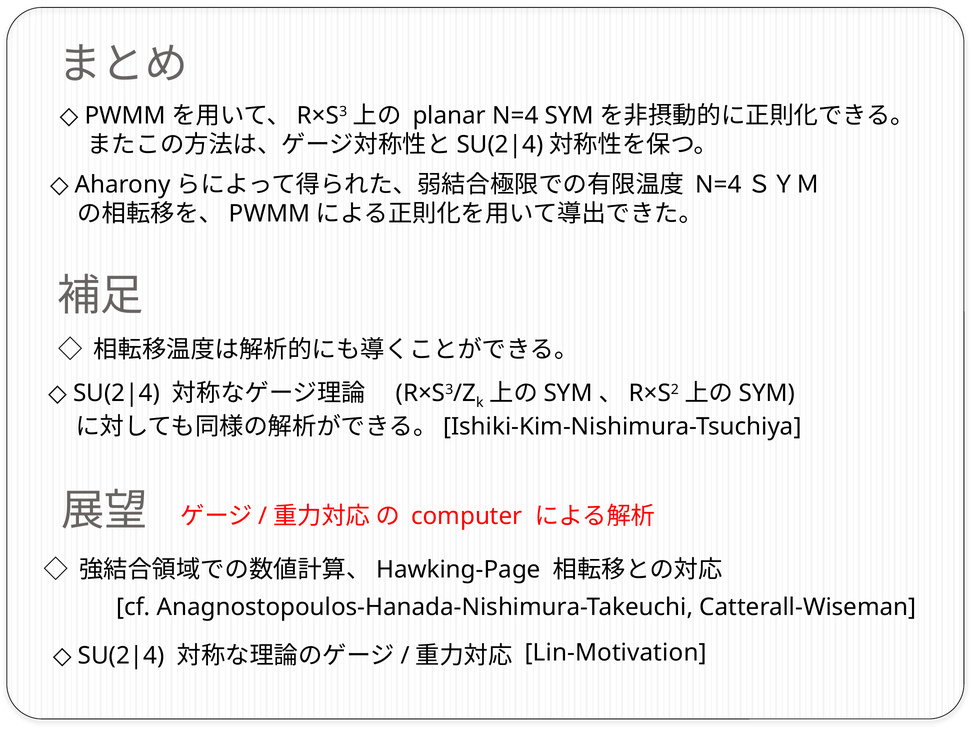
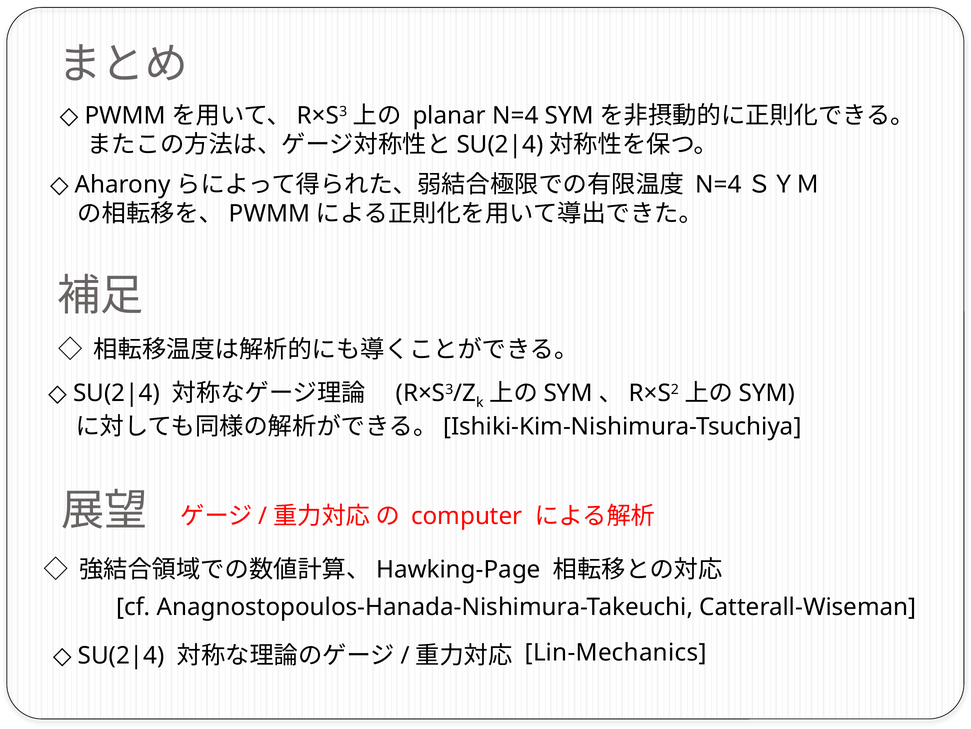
Lin-Motivation: Lin-Motivation -> Lin-Mechanics (616, 652)
